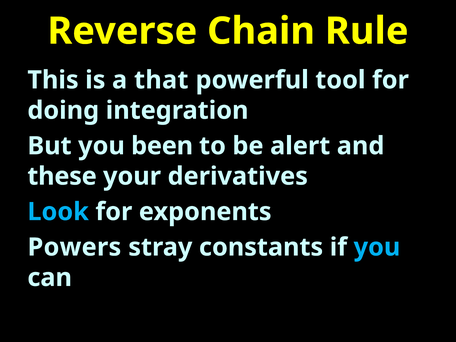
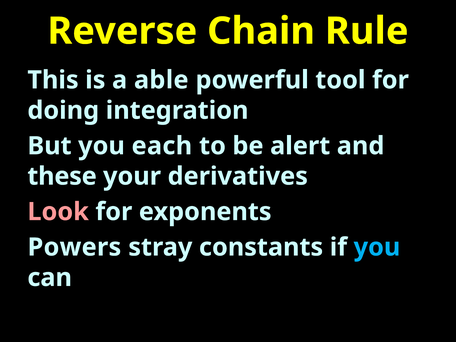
that: that -> able (161, 80)
been: been -> each (162, 146)
Look colour: light blue -> pink (58, 212)
